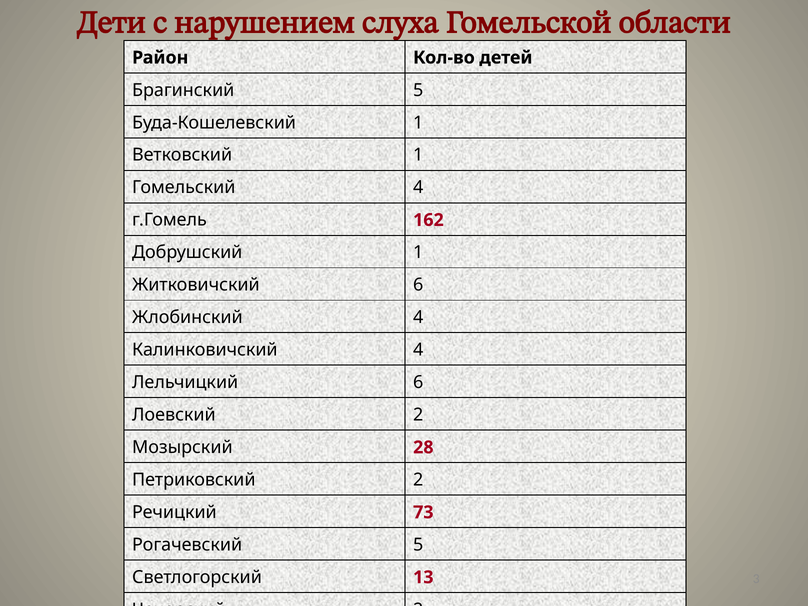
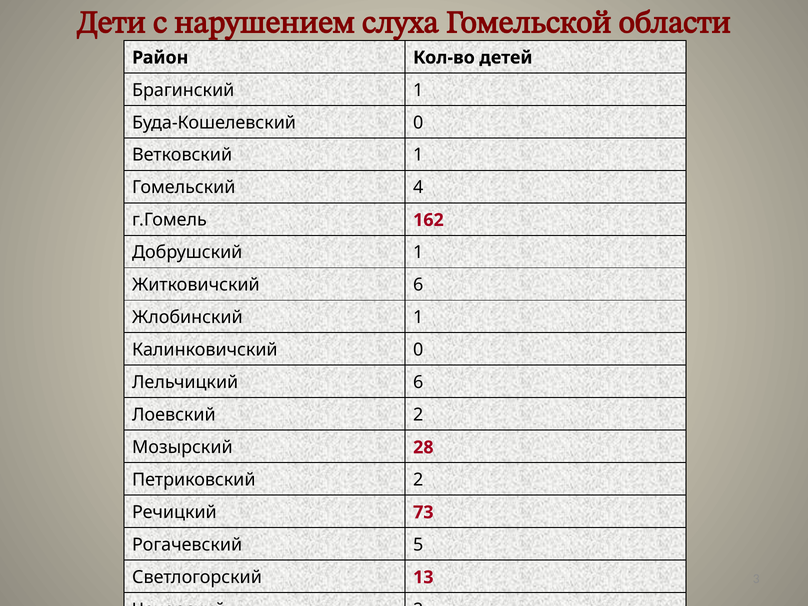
Брагинский 5: 5 -> 1 (418, 90)
Буда-Кошелевский 1: 1 -> 0 (418, 123)
Жлобинский 4: 4 -> 1 (418, 317)
Калинковичский 4: 4 -> 0 (418, 350)
